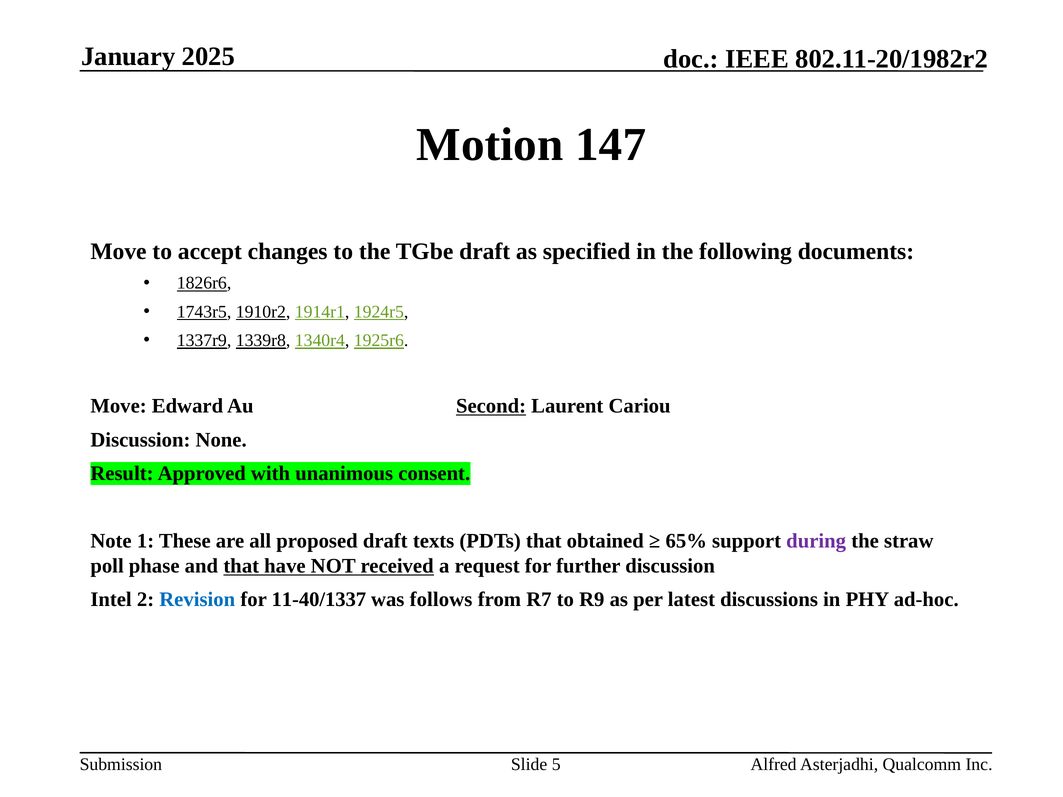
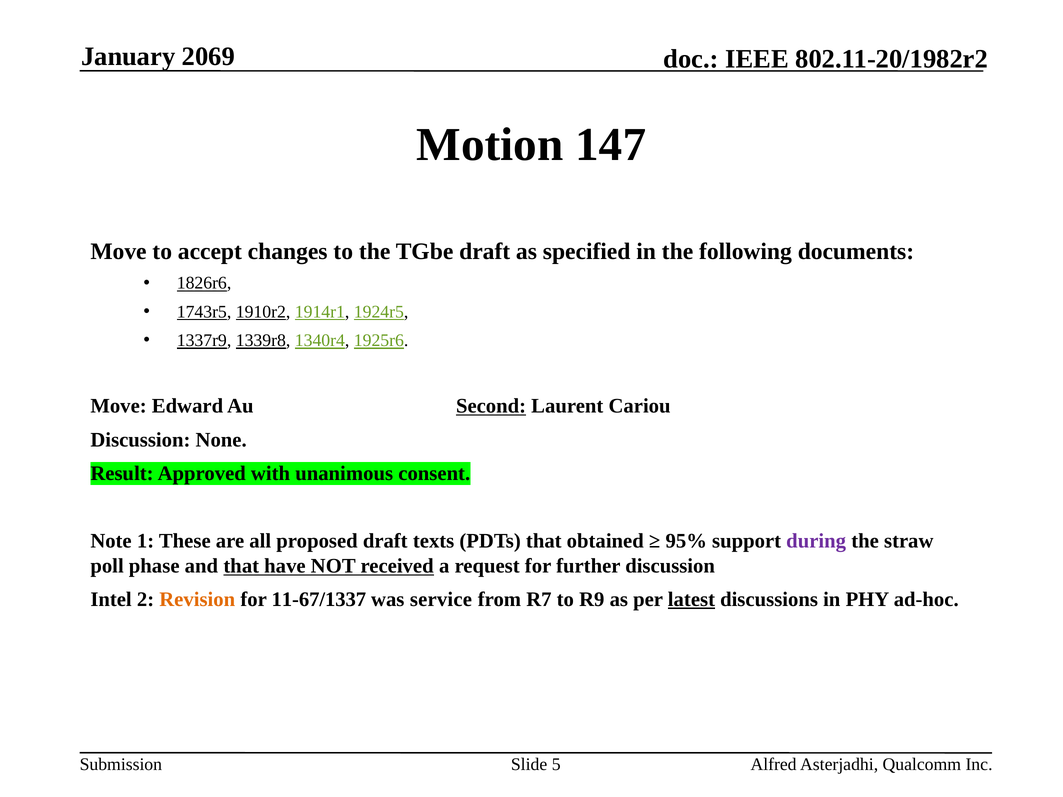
2025: 2025 -> 2069 (208, 56)
65%: 65% -> 95% (686, 541)
Revision colour: blue -> orange (197, 600)
11-40/1337: 11-40/1337 -> 11-67/1337 (319, 600)
follows: follows -> service (441, 600)
latest underline: none -> present (691, 600)
